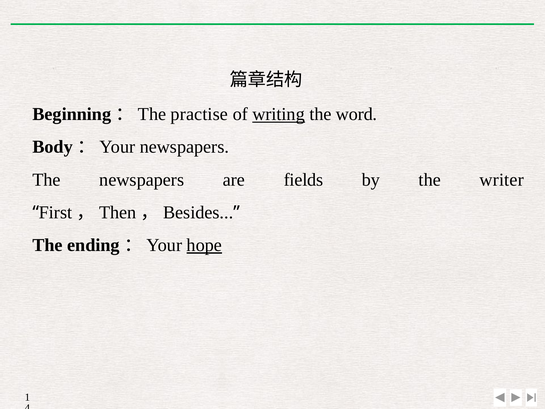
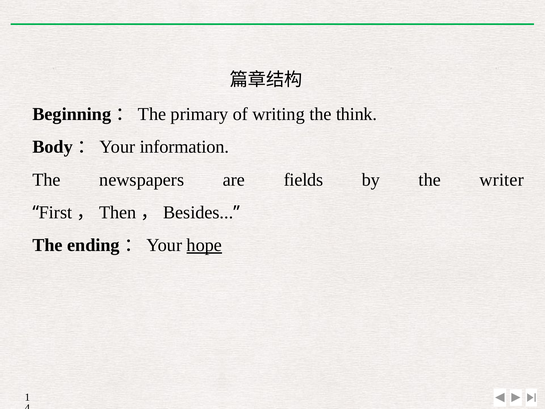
practise: practise -> primary (199, 114)
writing underline: present -> none (279, 114)
word: word -> think (357, 114)
Body：Your newspapers: newspapers -> information (184, 147)
